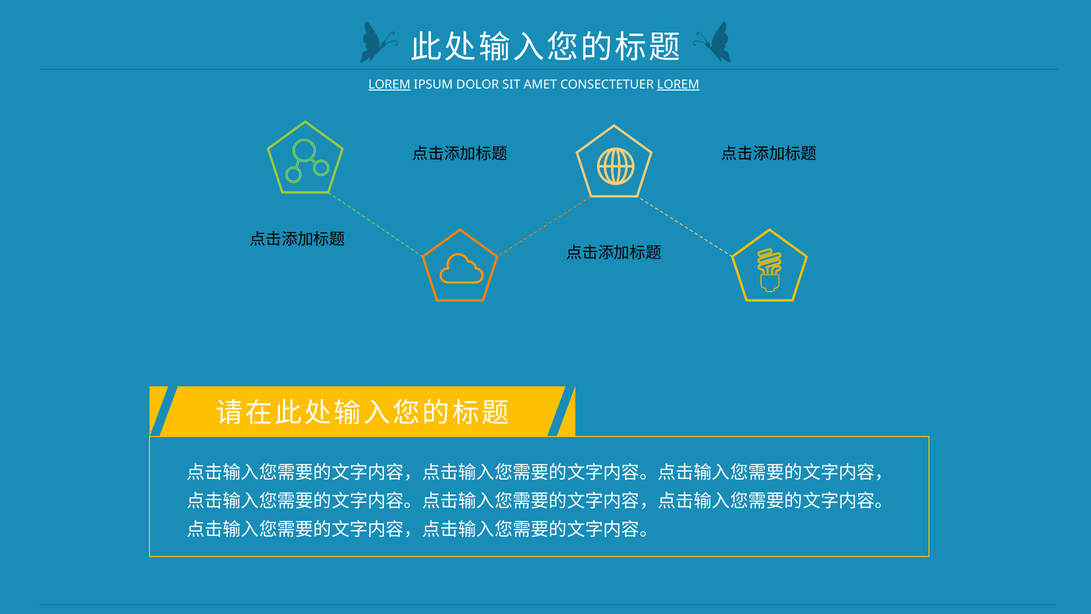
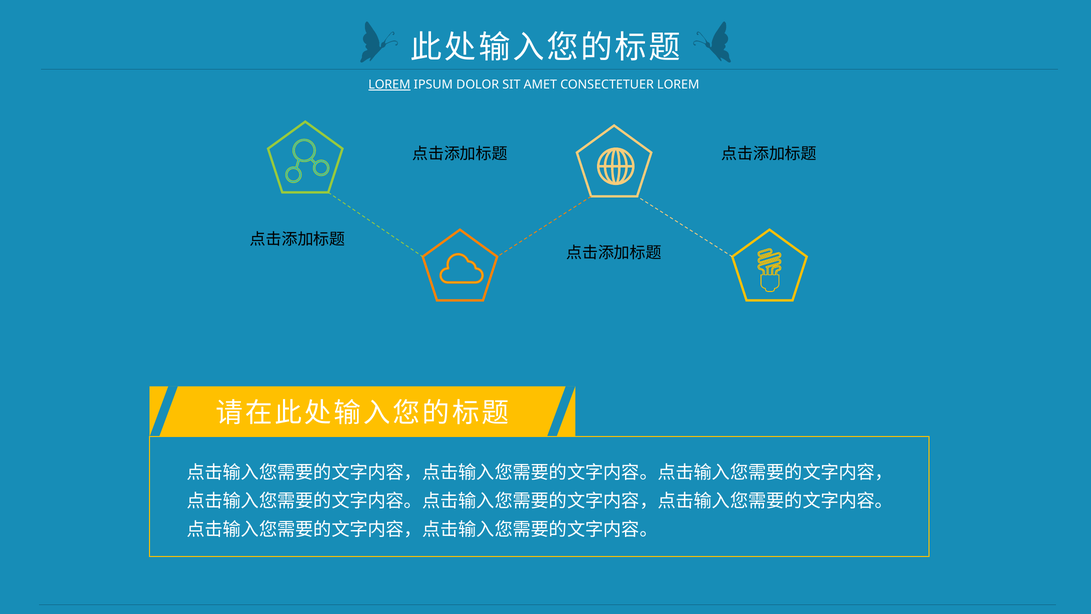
LOREM underline: present -> none (678, 85)
